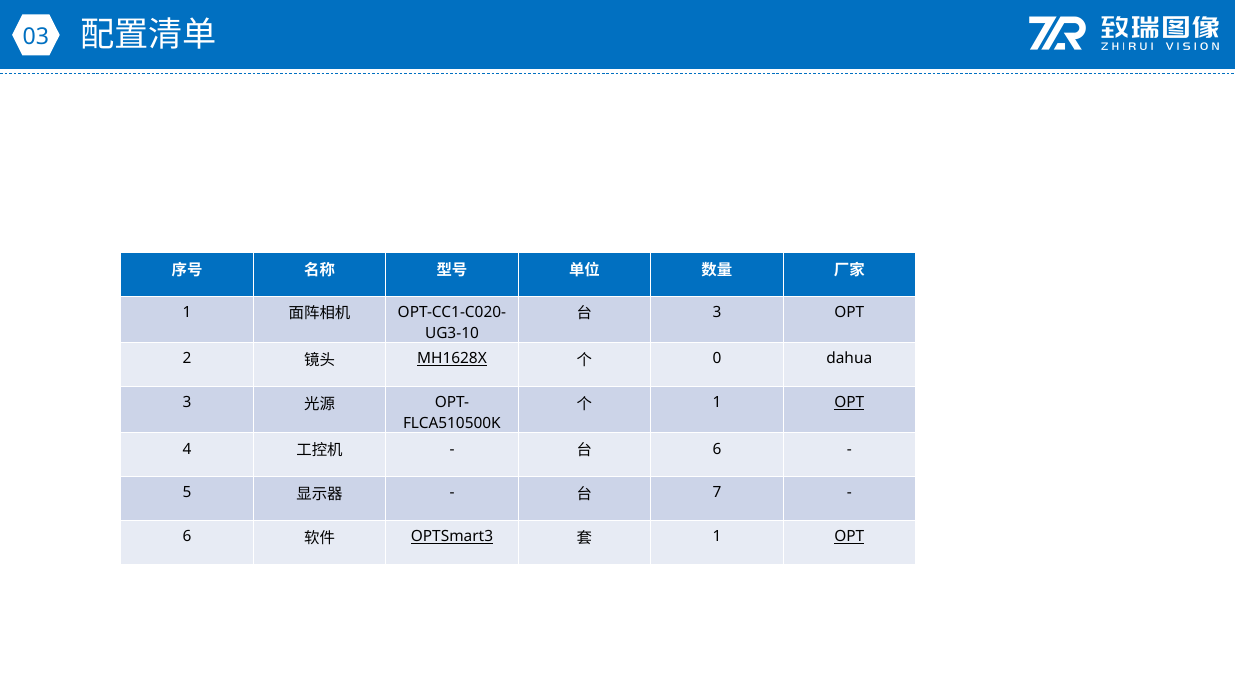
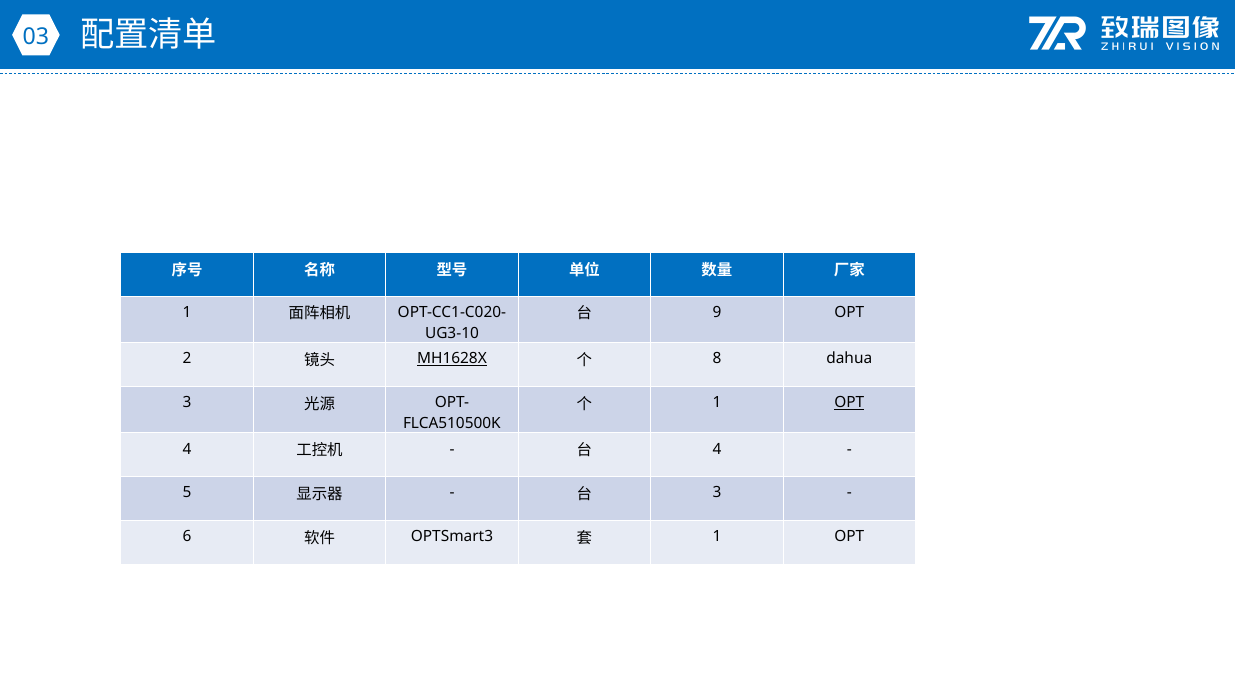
3: 3 -> 9 (717, 312)
0: 0 -> 8 (717, 359)
6: 6 -> 4 (717, 449)
7: 7 -> 3 (717, 493)
OPTSmart3 underline: present -> none (452, 536)
OPT underline: present -> none (849, 536)
